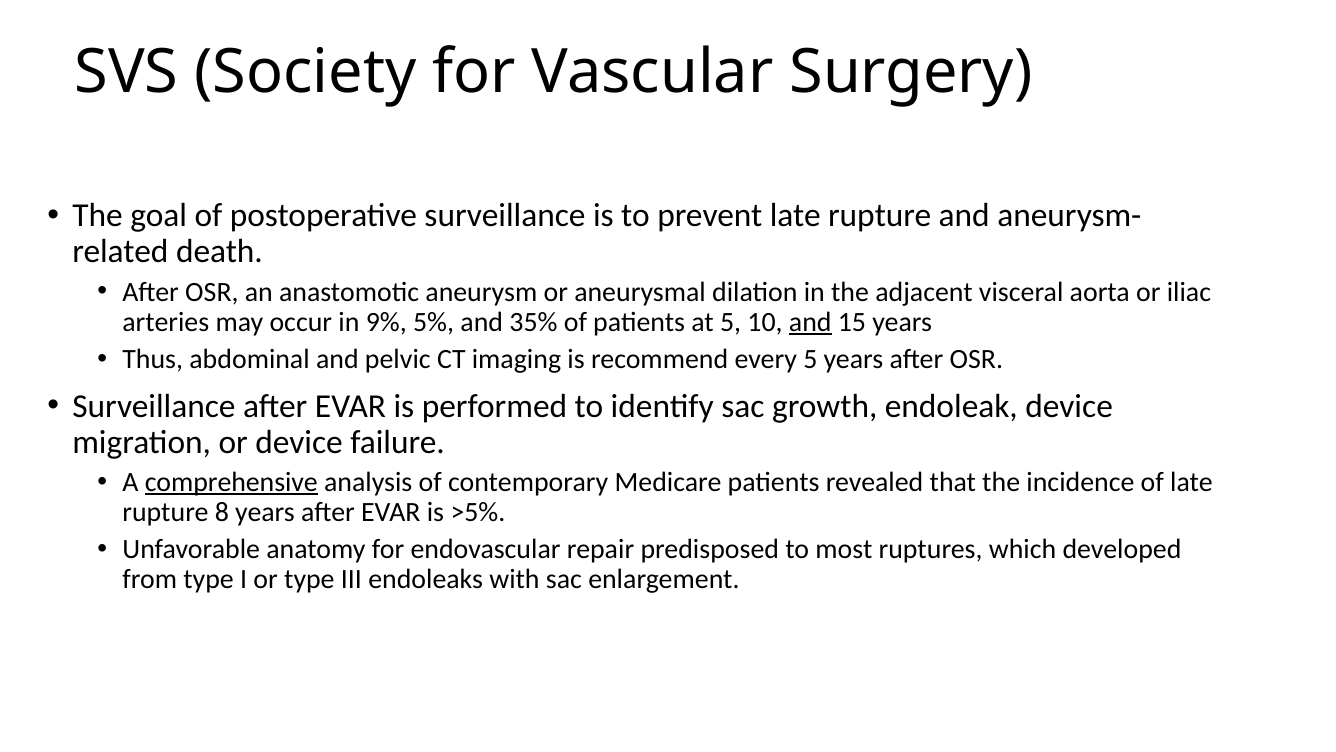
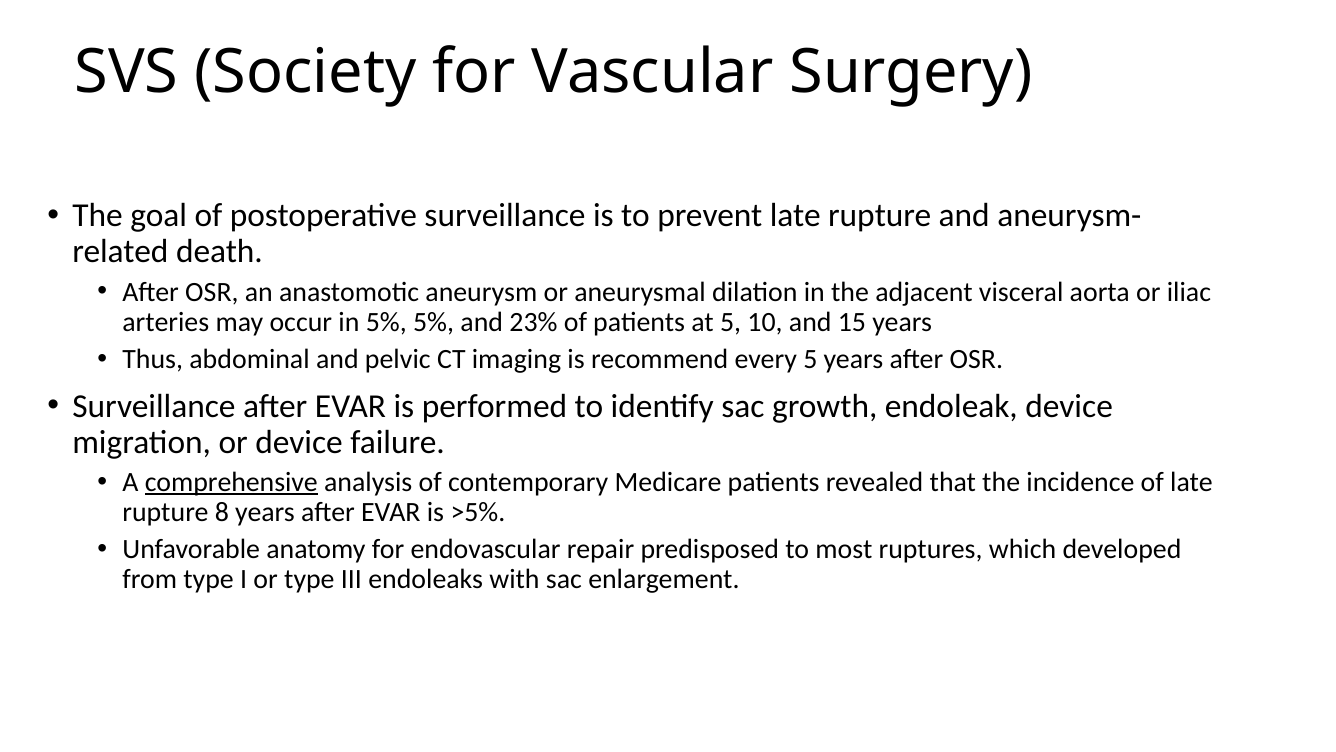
in 9%: 9% -> 5% (386, 322)
35%: 35% -> 23% (533, 322)
and underline: present -> none (810, 322)
